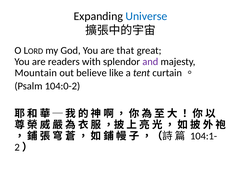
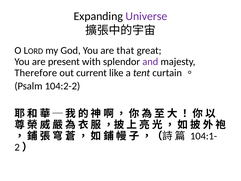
Universe colour: blue -> purple (146, 16)
readers: readers -> present (64, 62)
Mountain: Mountain -> Therefore (36, 73)
believe: believe -> current (92, 73)
104:0-2: 104:0-2 -> 104:2-2 (62, 86)
